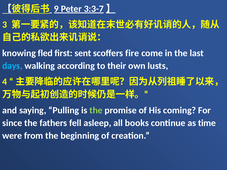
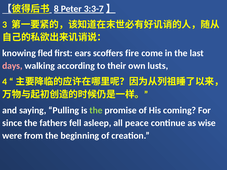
9: 9 -> 8 (56, 9)
sent: sent -> ears (83, 53)
days colour: light blue -> pink (12, 66)
books: books -> peace (137, 123)
time: time -> wise (207, 123)
